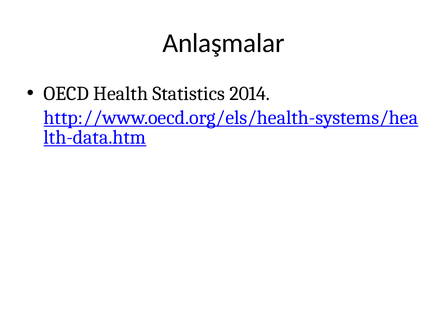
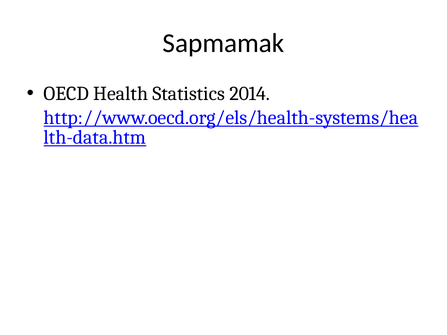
Anlaşmalar: Anlaşmalar -> Sapmamak (223, 43)
